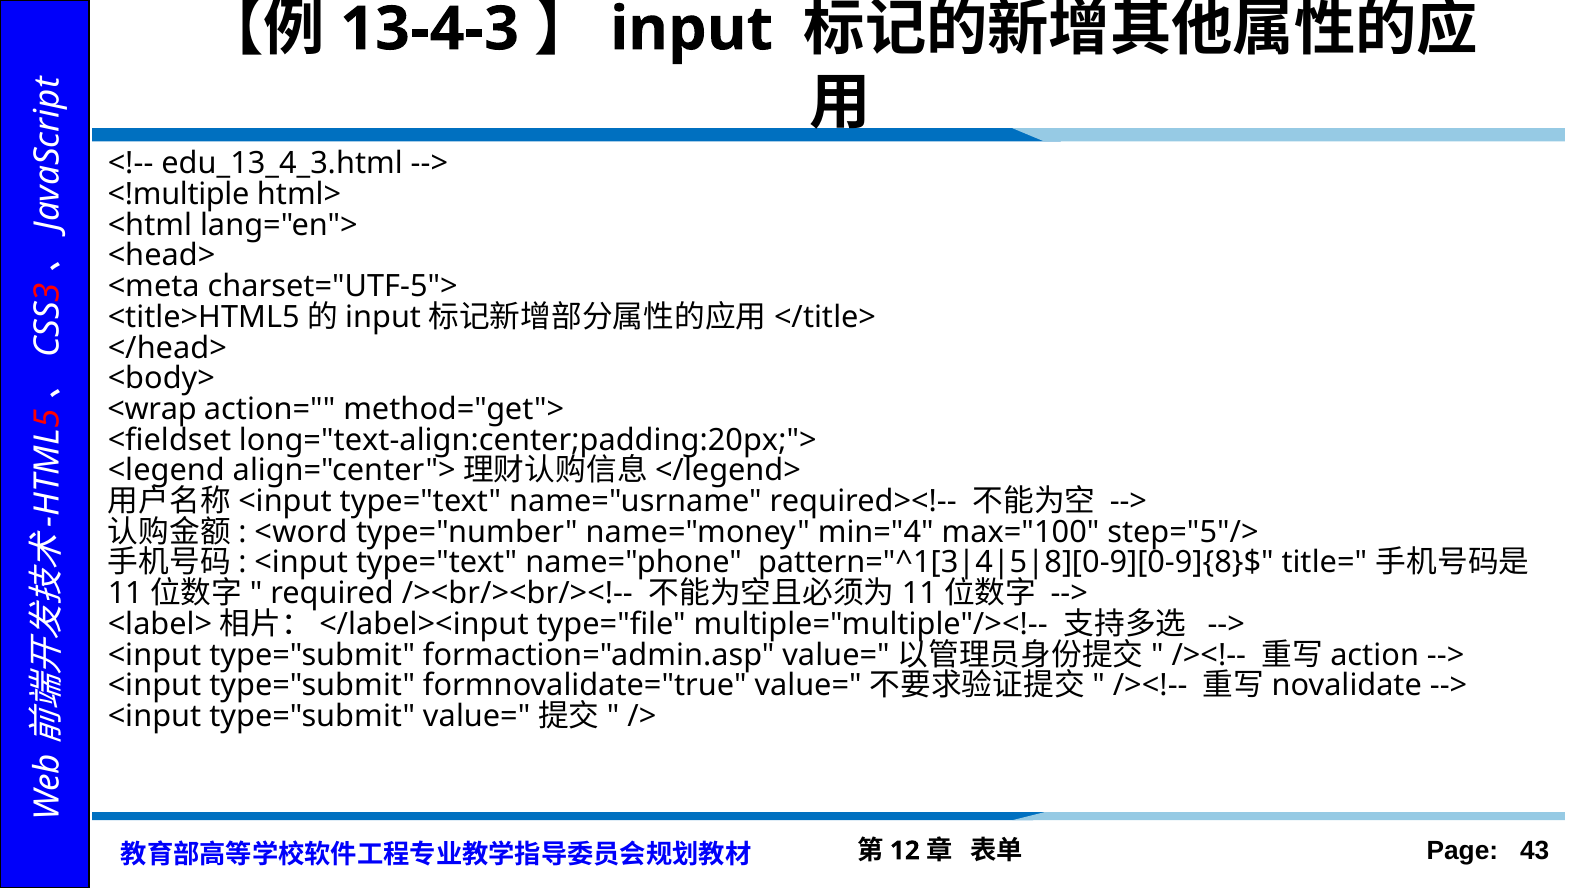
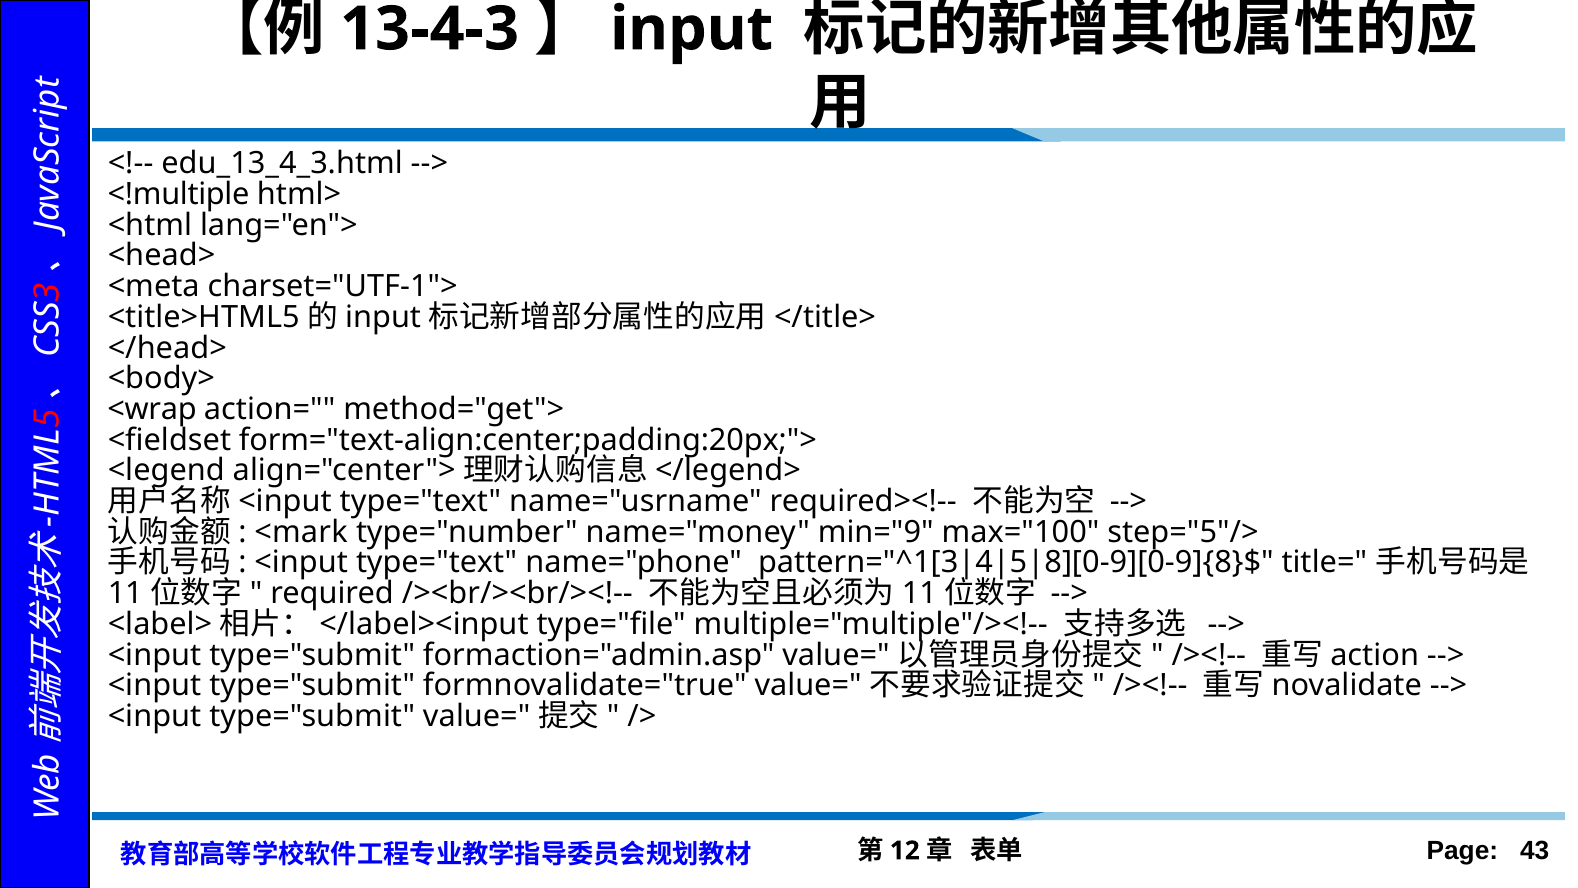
charset="UTF-5">: charset="UTF-5"> -> charset="UTF-1"> (333, 286)
long="text-align:center;padding:20px;">: long="text-align:center;padding:20px;"> -> form="text-align:center;padding:20px;"> (528, 440)
<word: <word -> <mark (301, 532)
min="4: min="4 -> min="9 (876, 532)
